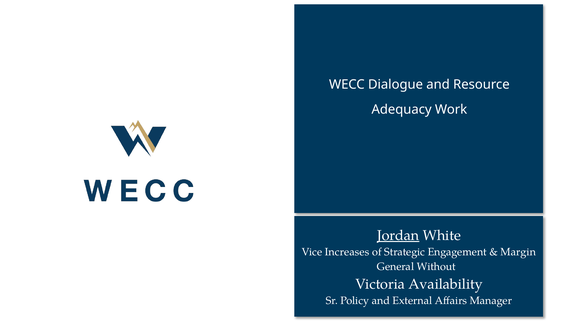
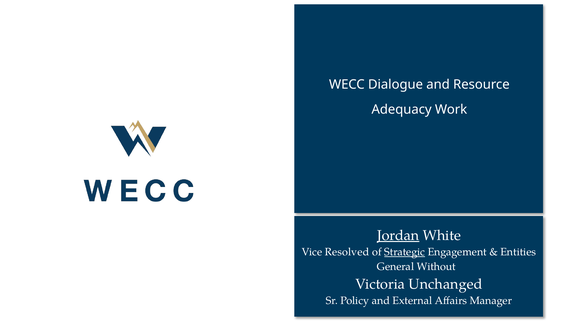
Increases: Increases -> Resolved (347, 252)
Strategic underline: none -> present (405, 252)
Margin: Margin -> Entities (518, 252)
Availability: Availability -> Unchanged (445, 284)
